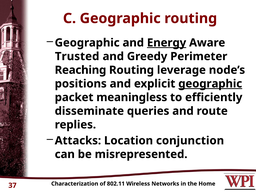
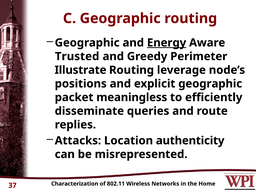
Reaching: Reaching -> Illustrate (80, 70)
geographic underline: present -> none (210, 84)
conjunction: conjunction -> authenticity (190, 141)
